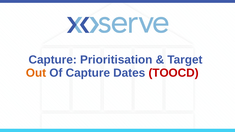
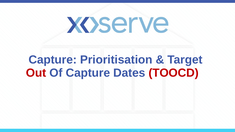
Out colour: orange -> red (36, 73)
